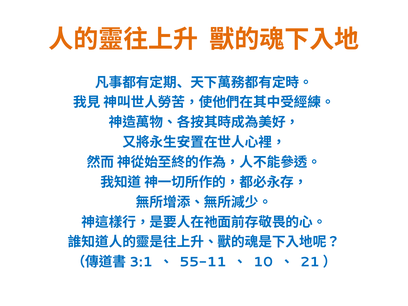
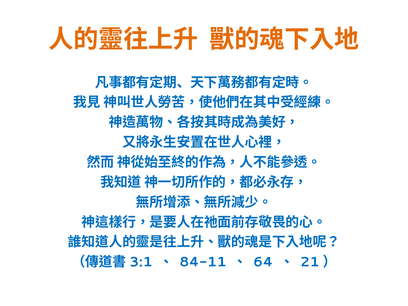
55-11: 55-11 -> 84-11 (203, 262)
10: 10 -> 64 (263, 262)
